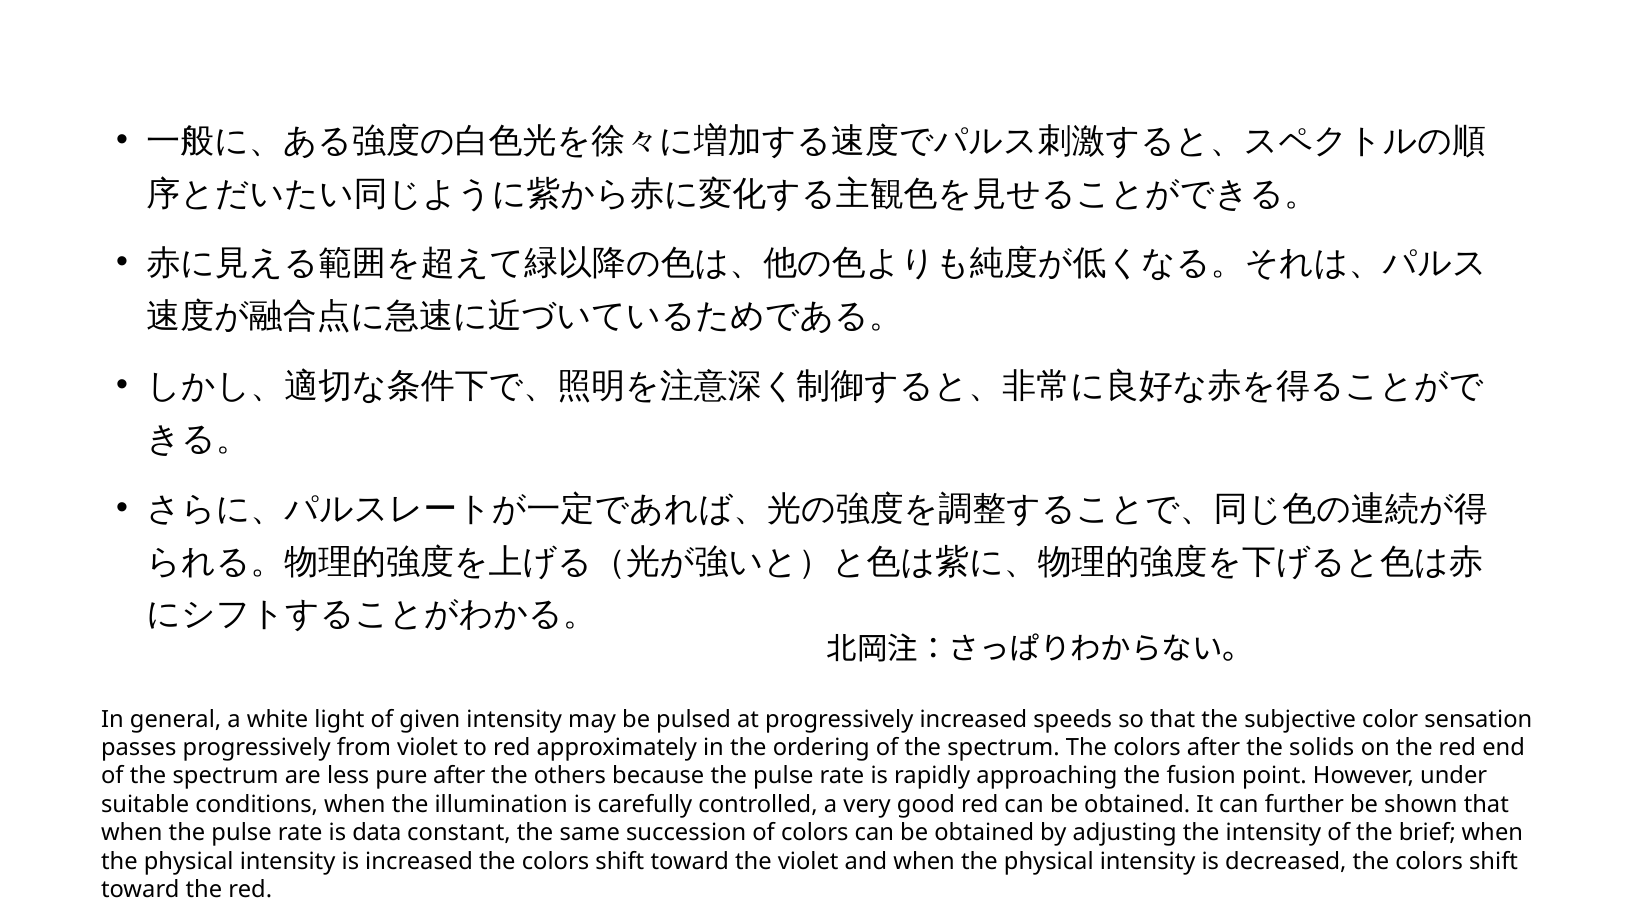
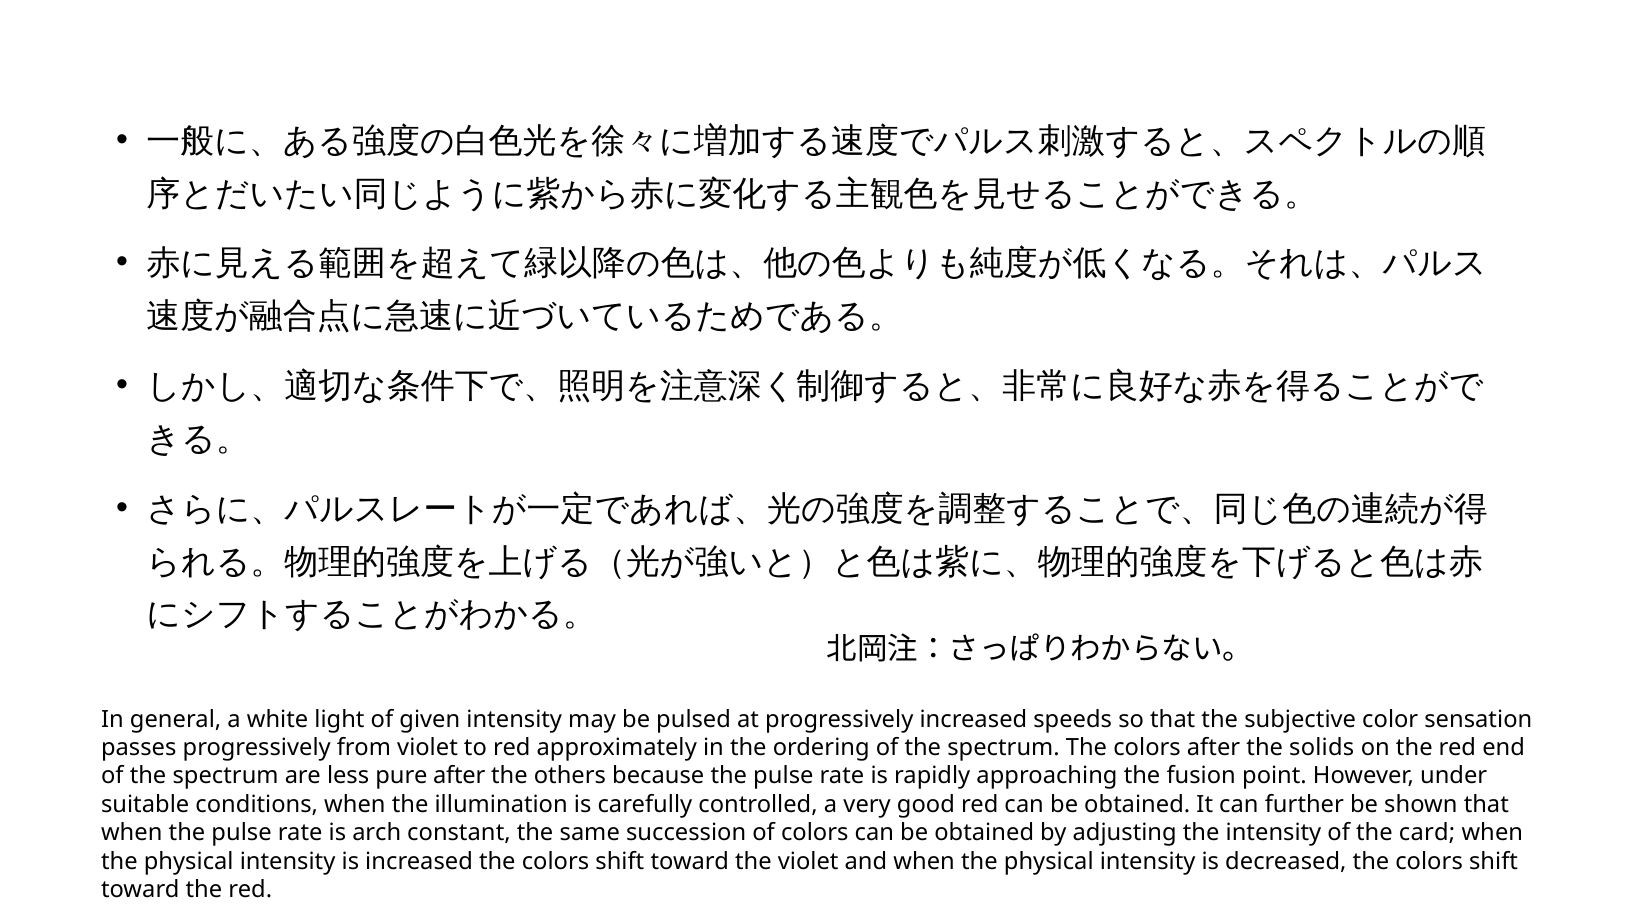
data: data -> arch (377, 833)
brief: brief -> card (1427, 833)
